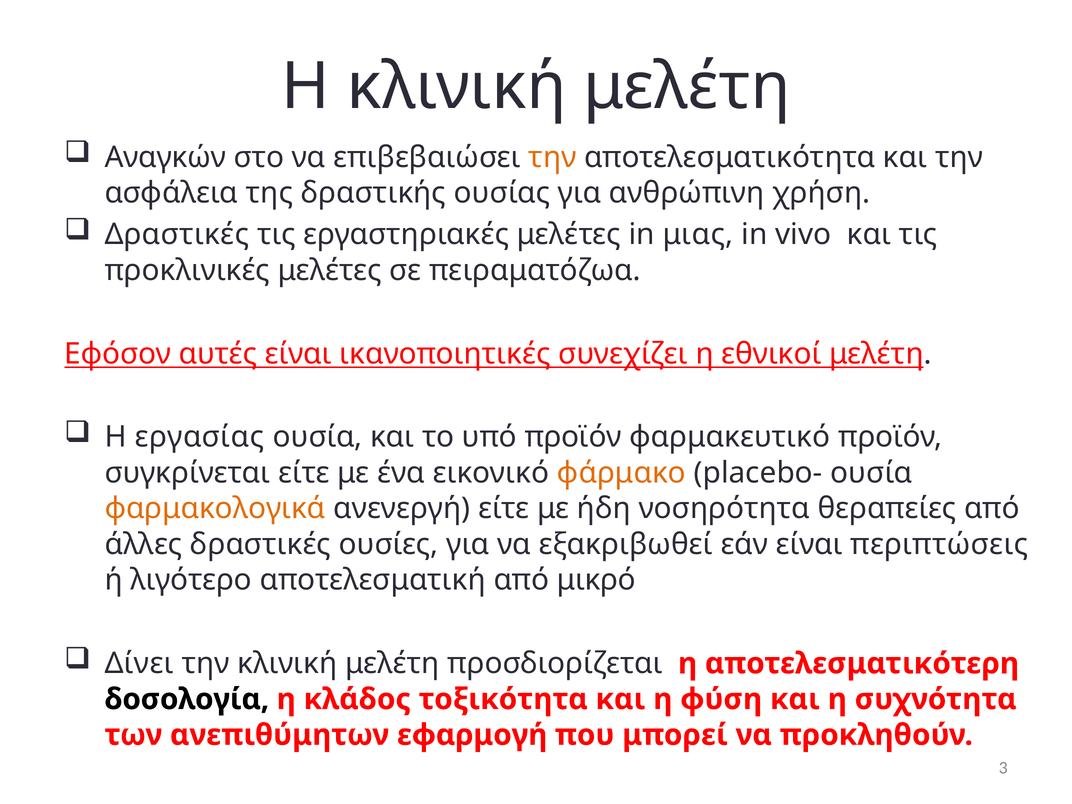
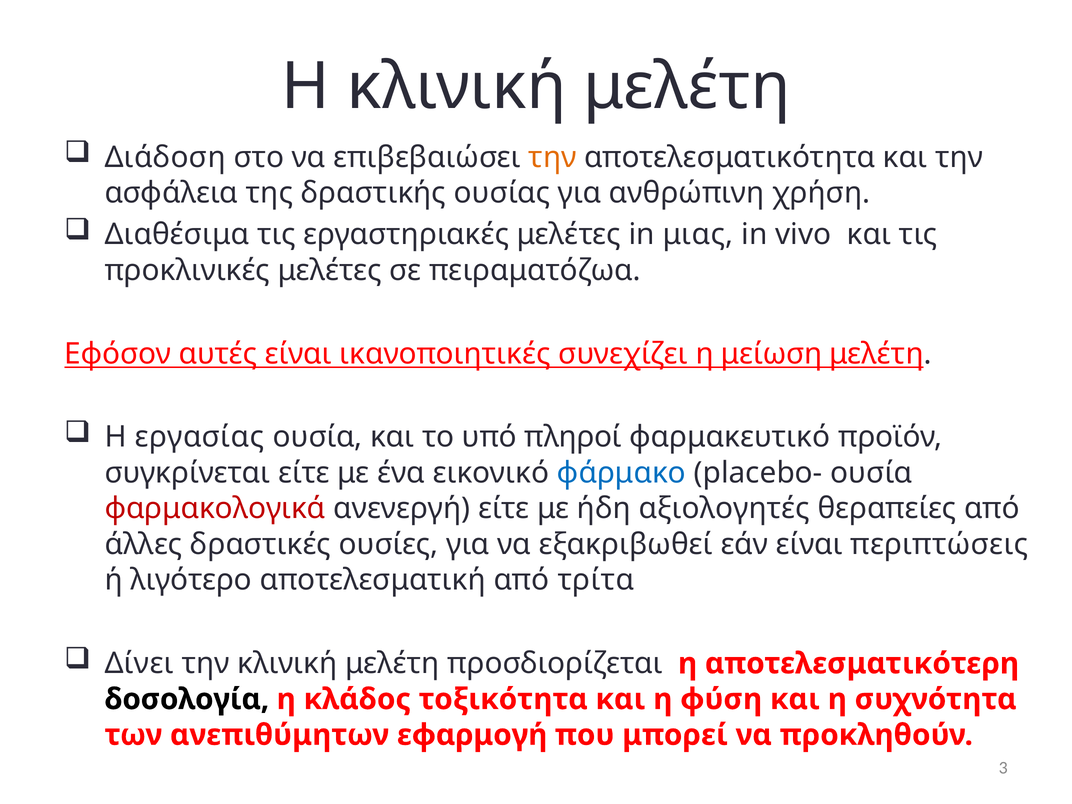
Αναγκών: Αναγκών -> Διάδοση (165, 157)
Δραστικές: Δραστικές -> Διαθέσιμα (177, 235)
εθνικοί: εθνικοί -> μείωση (772, 354)
υπό προϊόν: προϊόν -> πληροί (573, 437)
φάρμακο colour: orange -> blue (621, 473)
φαρμακολογικά colour: orange -> red (215, 509)
νοσηρότητα: νοσηρότητα -> αξιολογητές (724, 509)
μικρό: μικρό -> τρίτα (596, 580)
